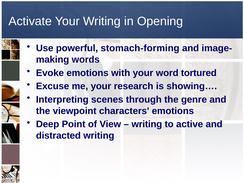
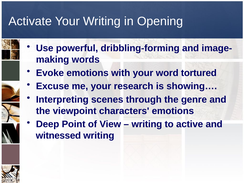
stomach-forming: stomach-forming -> dribbling-forming (140, 48)
distracted: distracted -> witnessed (58, 136)
